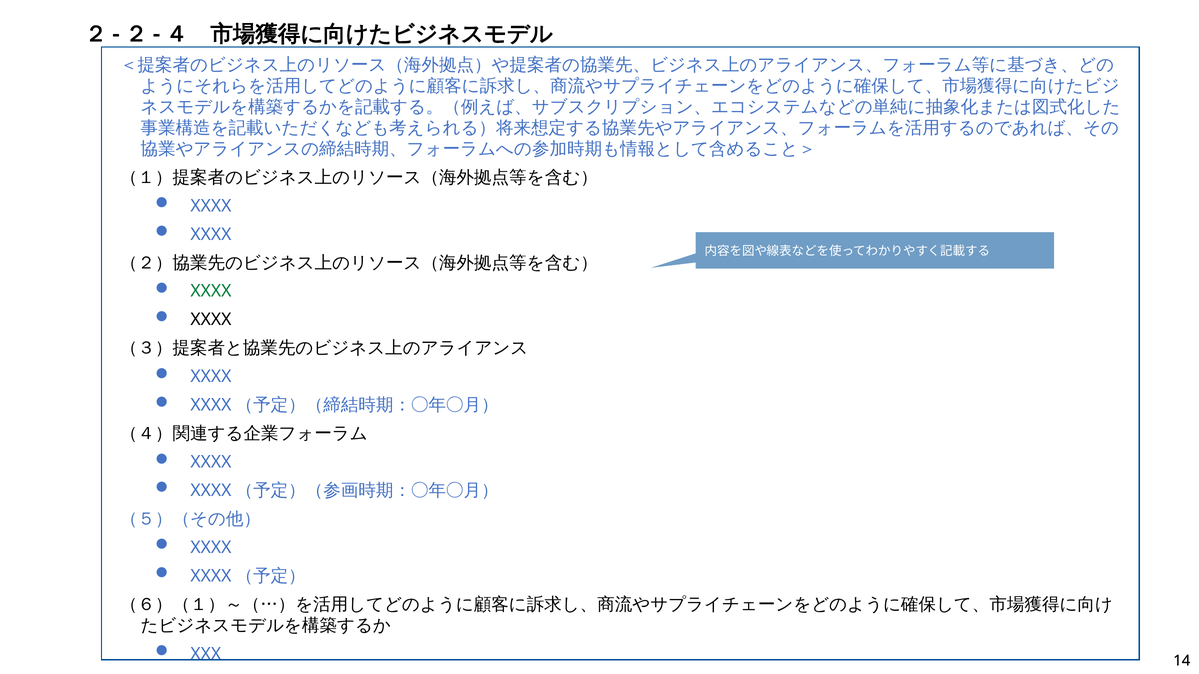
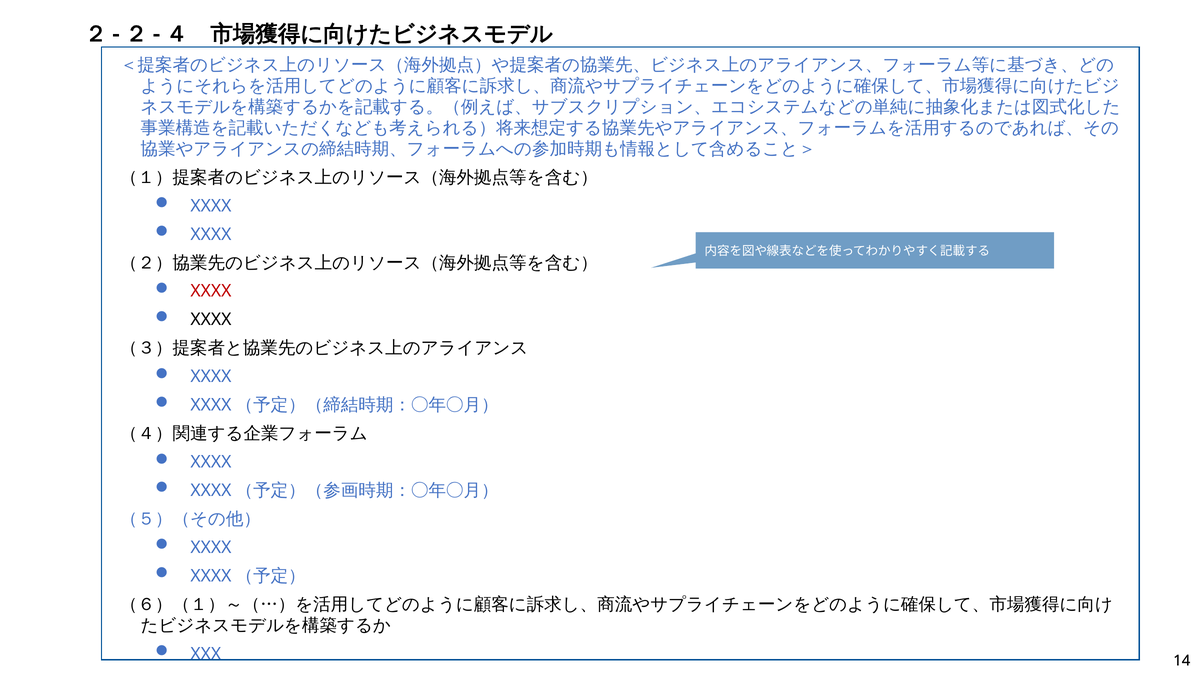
XXXX colour: green -> red (211, 291)
